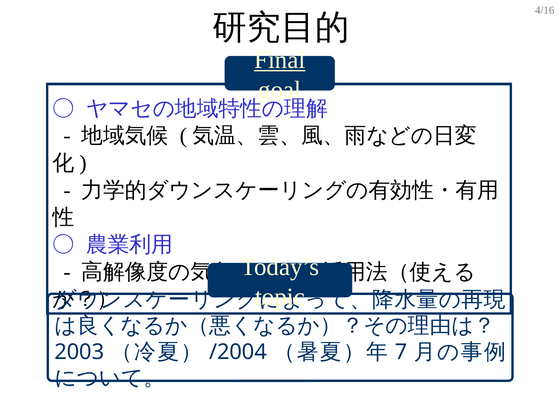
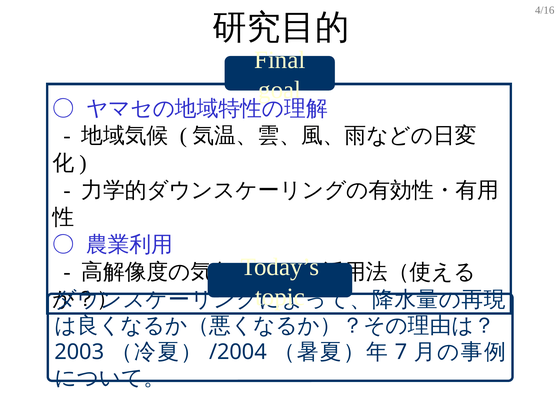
Final underline: present -> none (280, 60)
